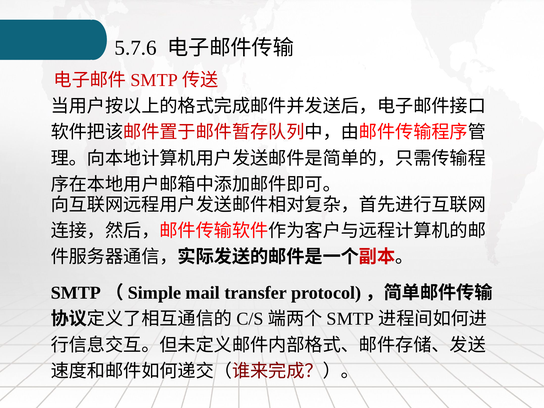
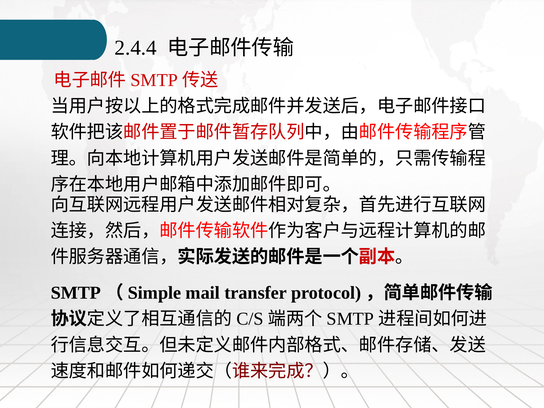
5.7.6: 5.7.6 -> 2.4.4 (136, 48)
